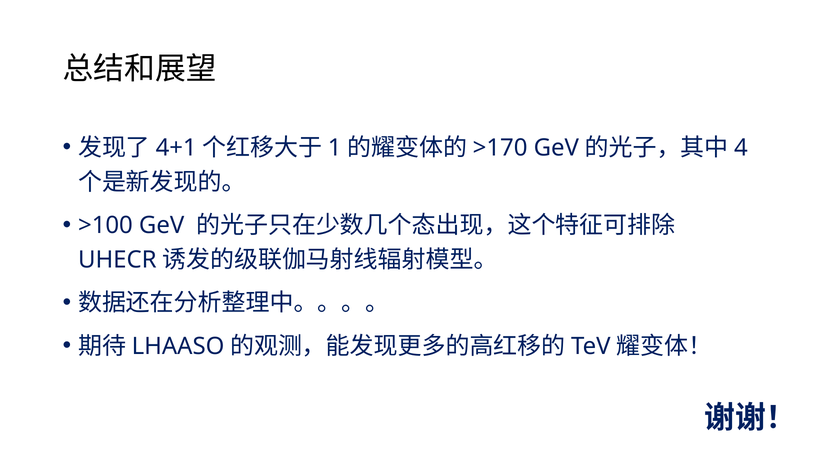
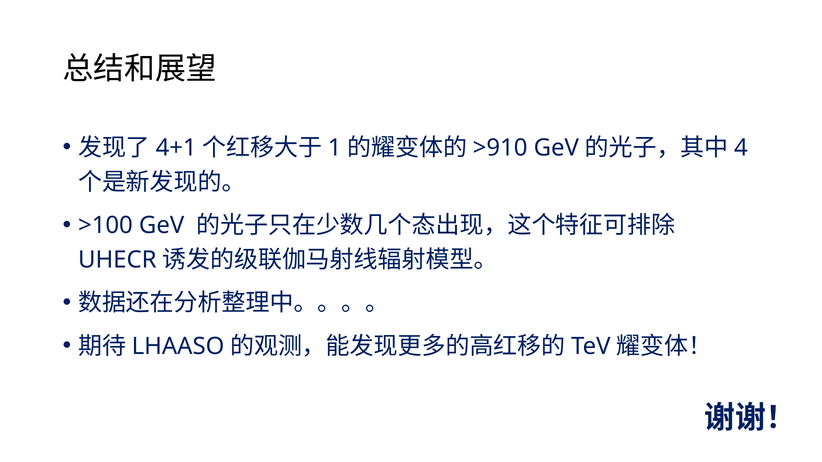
>170: >170 -> >910 (500, 148)
